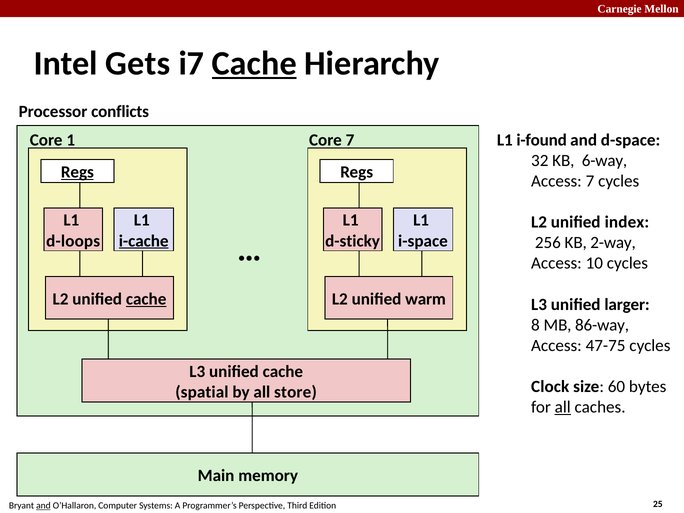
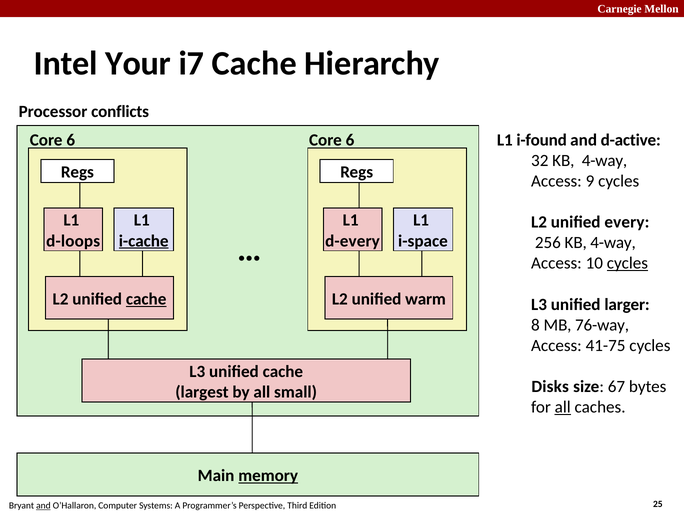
Gets: Gets -> Your (138, 63)
Cache underline: present -> none (254, 63)
1: 1 -> 6 (71, 140)
7: 7 -> 6 (350, 140)
d-space: d-space -> d-active (631, 140)
32 KB 6-way: 6-way -> 4-way (605, 161)
Regs underline: present -> none (77, 172)
Access 7: 7 -> 9 (590, 181)
index: index -> every (627, 222)
d-sticky: d-sticky -> d-every (352, 241)
256 KB 2-way: 2-way -> 4-way (613, 243)
cycles underline: none -> present (627, 263)
86-way: 86-way -> 76-way (602, 325)
47-75: 47-75 -> 41-75 (606, 345)
Clock: Clock -> Disks (550, 386)
60: 60 -> 67 (616, 386)
spatial: spatial -> largest (202, 392)
store: store -> small (296, 392)
memory underline: none -> present (268, 476)
